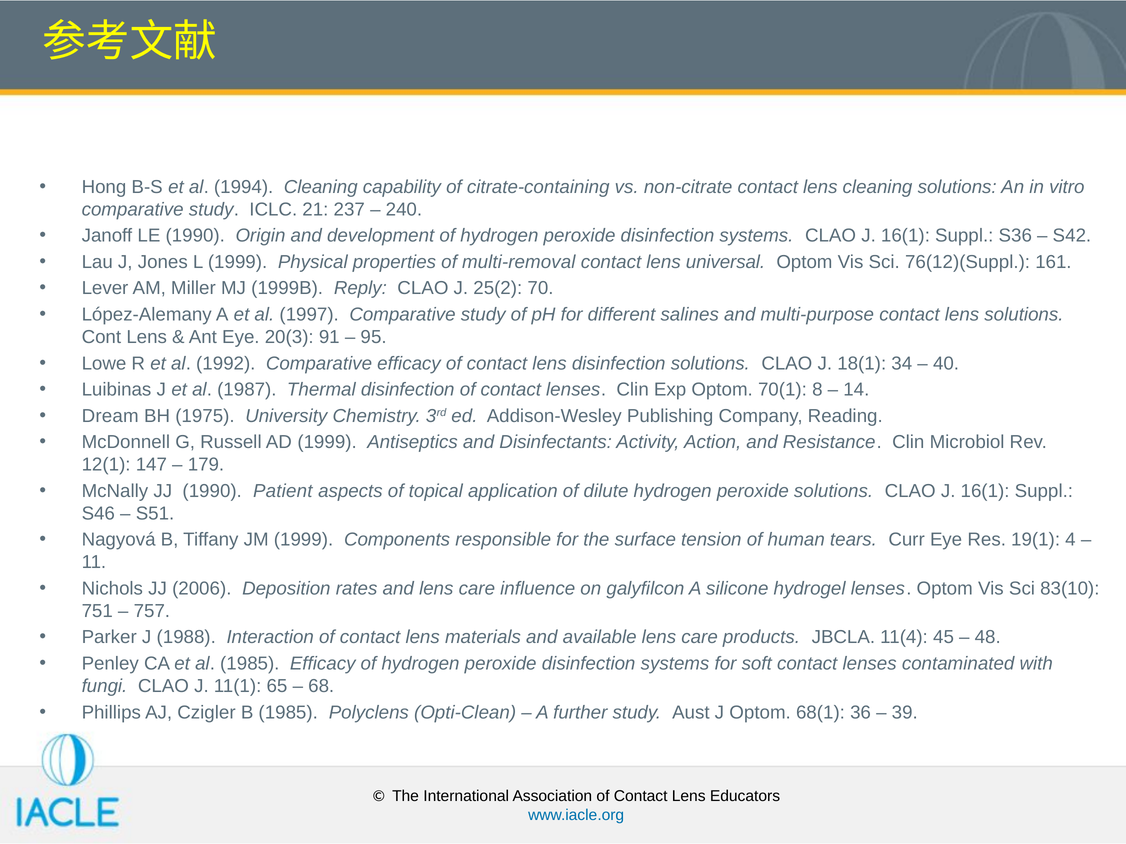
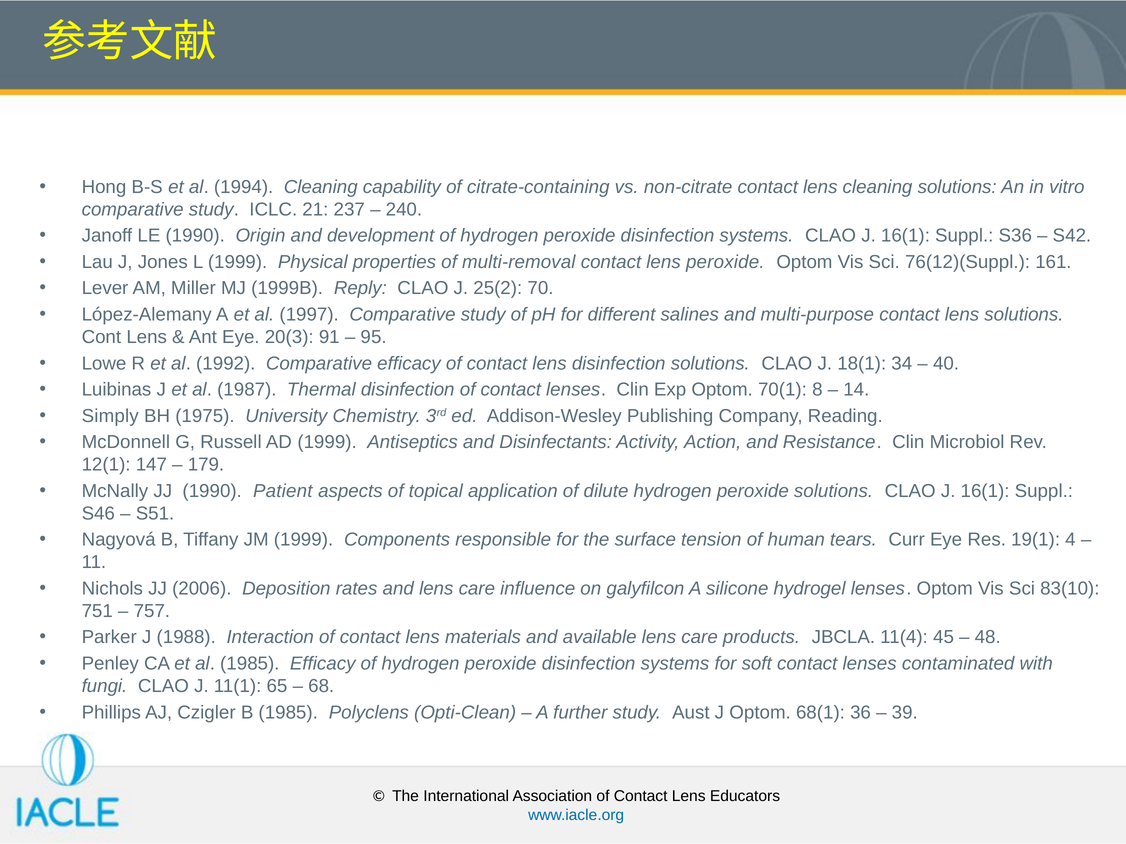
lens universal: universal -> peroxide (725, 262)
Dream: Dream -> Simply (110, 416)
